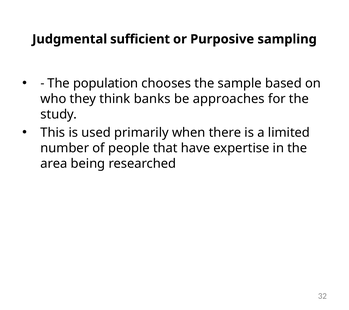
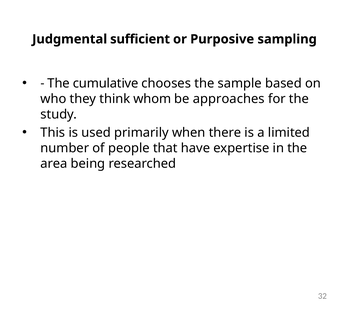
population: population -> cumulative (106, 83)
banks: banks -> whom (152, 99)
